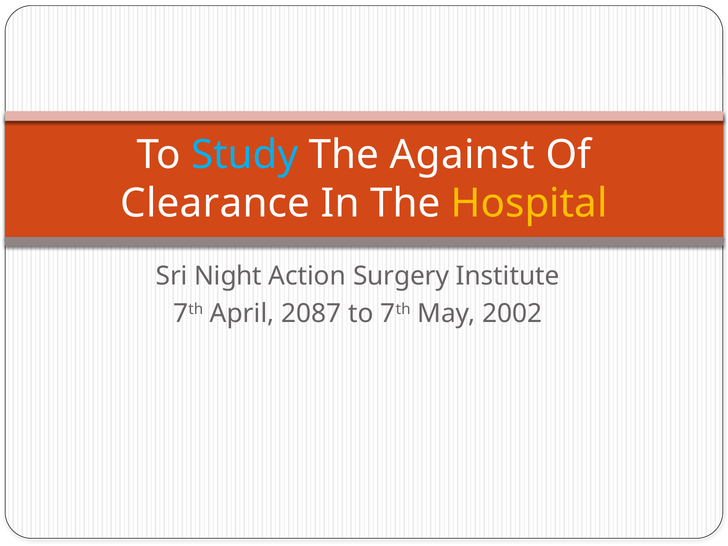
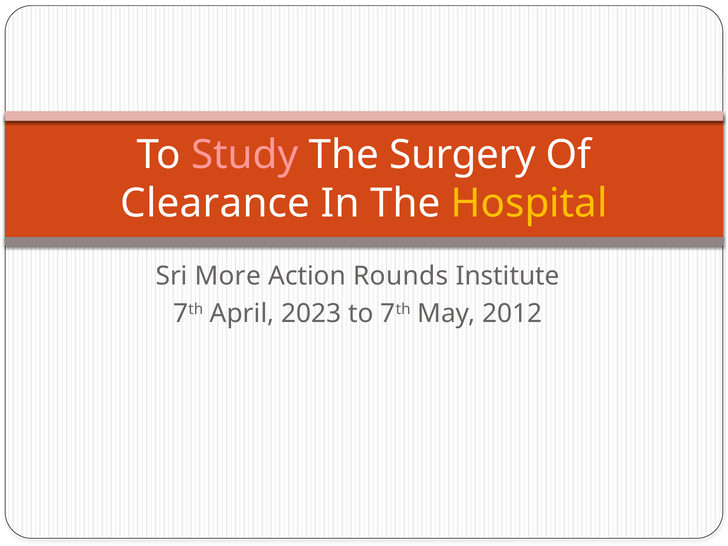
Study colour: light blue -> pink (245, 155)
Against: Against -> Surgery (462, 155)
Night: Night -> More (228, 276)
Surgery: Surgery -> Rounds (401, 276)
2087: 2087 -> 2023 (311, 313)
2002: 2002 -> 2012 (512, 313)
